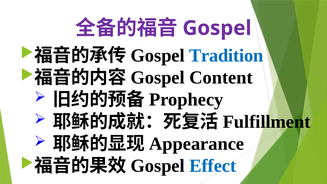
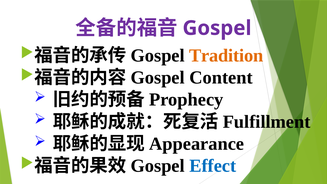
Tradition colour: blue -> orange (226, 55)
